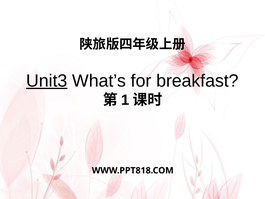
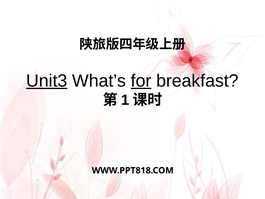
for underline: none -> present (141, 81)
